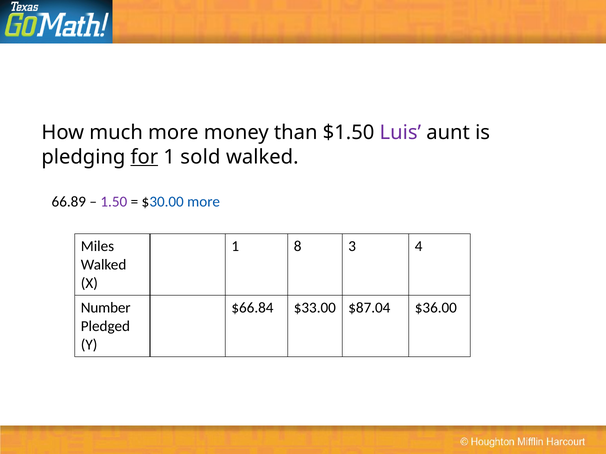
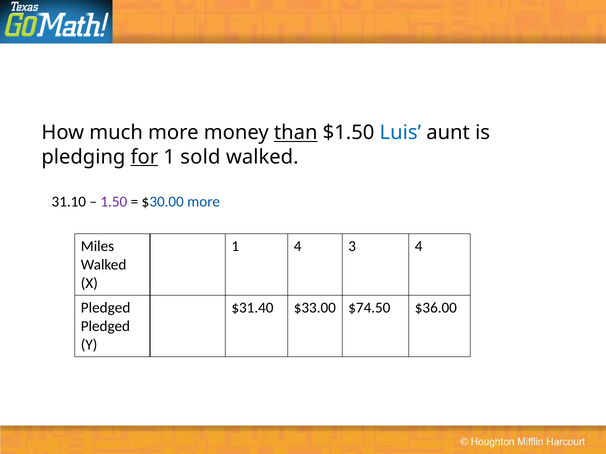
than underline: none -> present (296, 133)
Luis colour: purple -> blue (400, 133)
66.89: 66.89 -> 31.10 (69, 202)
1 8: 8 -> 4 (298, 247)
Number: Number -> Pledged (106, 308)
$66.84: $66.84 -> $31.40 (252, 308)
$87.04: $87.04 -> $74.50 (369, 308)
